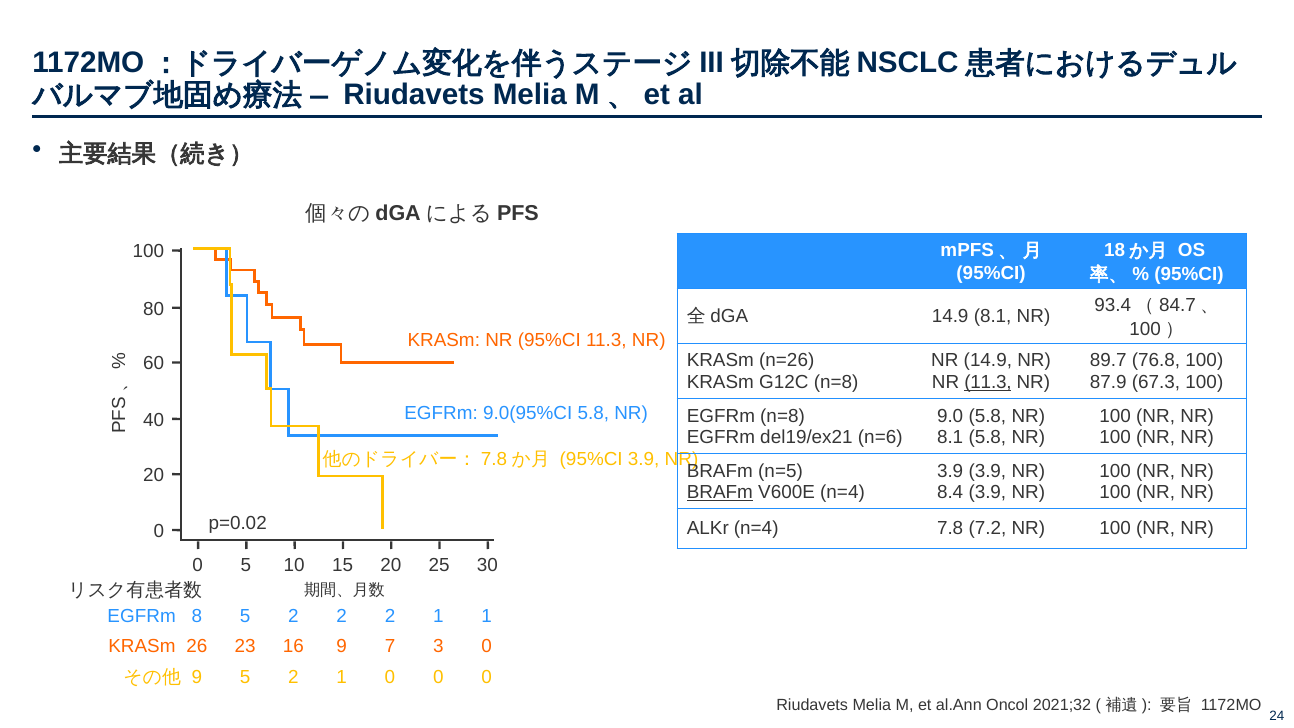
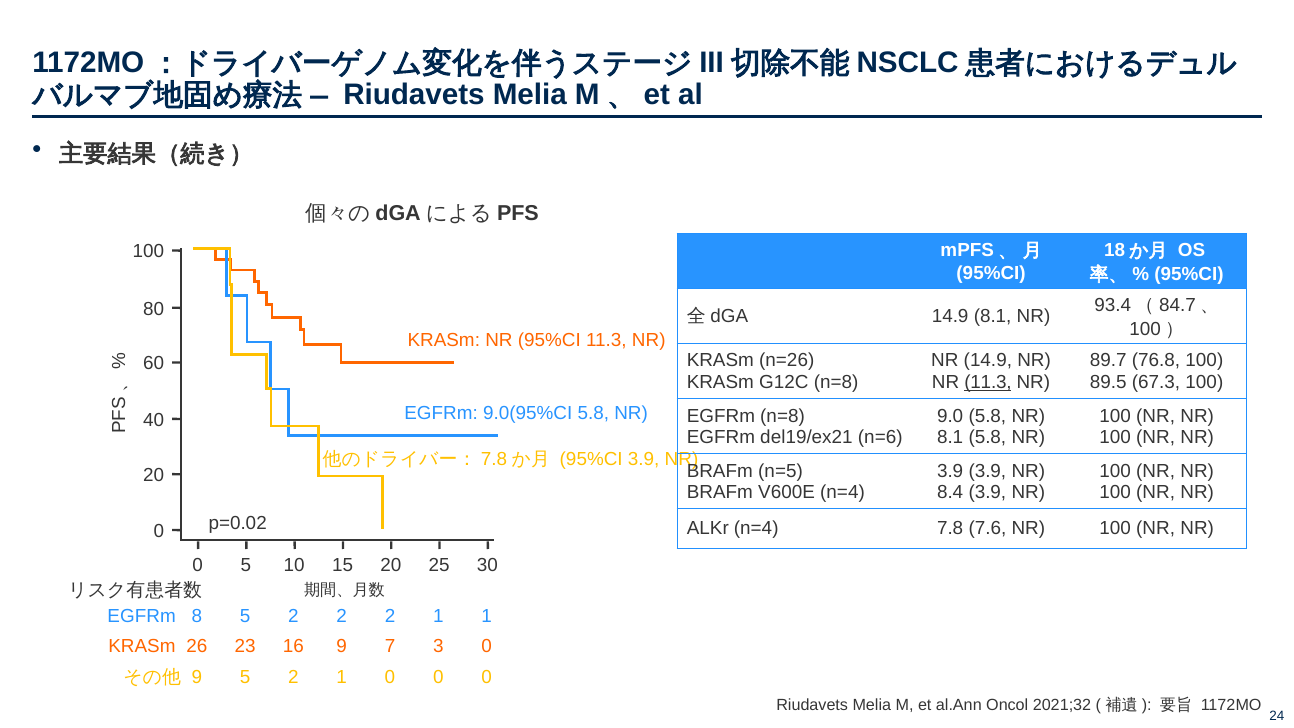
87.9: 87.9 -> 89.5 (1108, 382)
BRAFm underline: present -> none (720, 492)
7.2: 7.2 -> 7.6 (987, 529)
